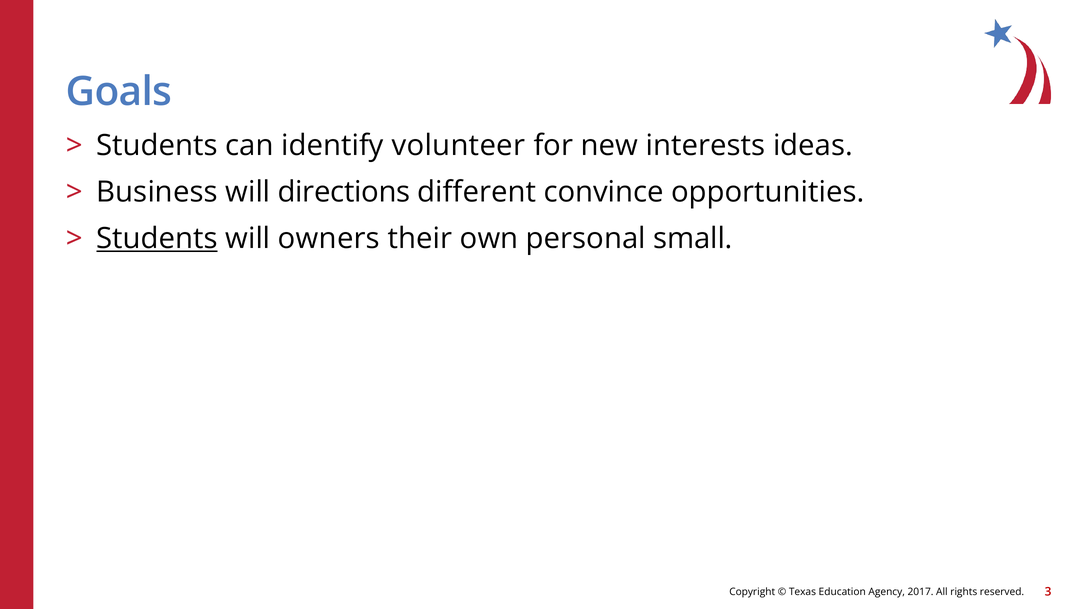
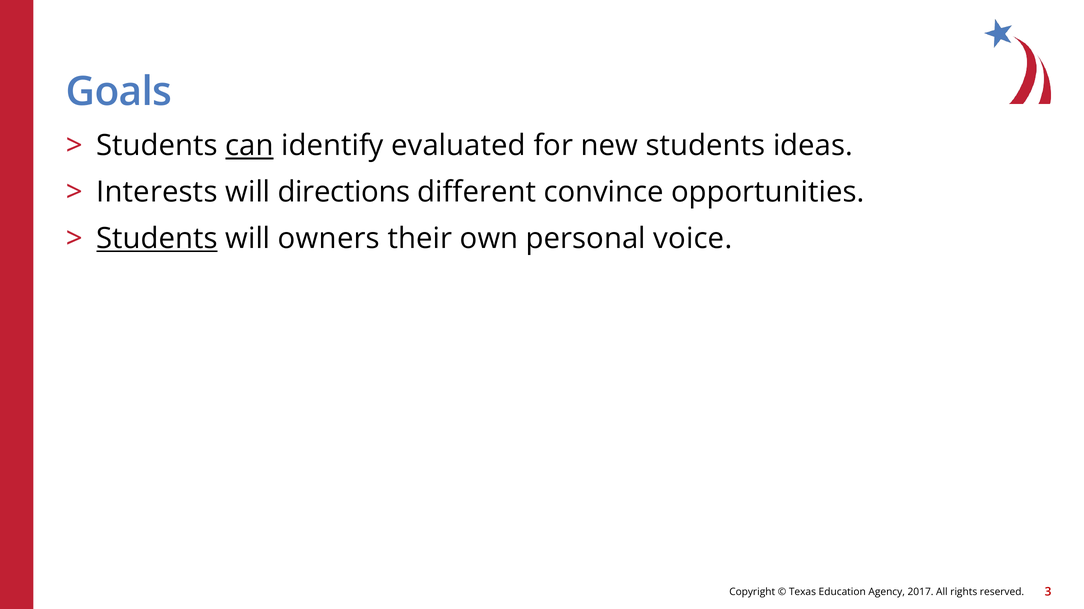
can underline: none -> present (250, 146)
volunteer: volunteer -> evaluated (459, 146)
new interests: interests -> students (706, 146)
Business: Business -> Interests (157, 192)
small: small -> voice (693, 239)
